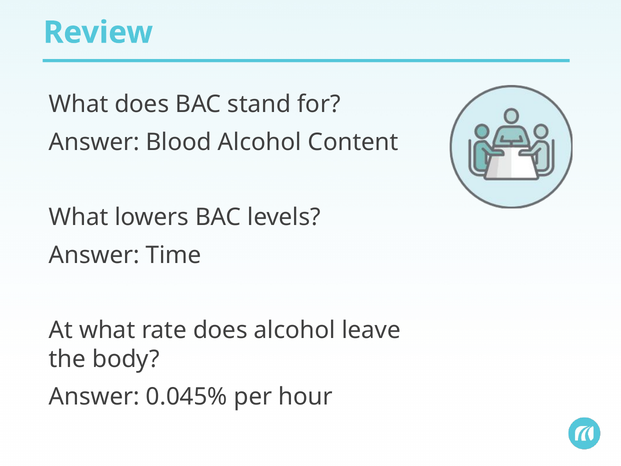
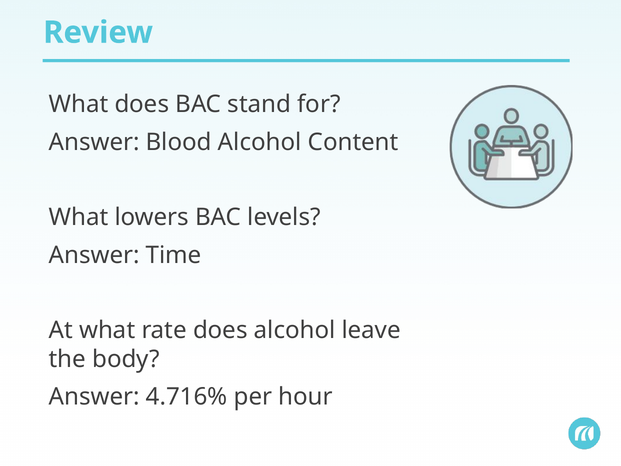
0.045%: 0.045% -> 4.716% (187, 397)
